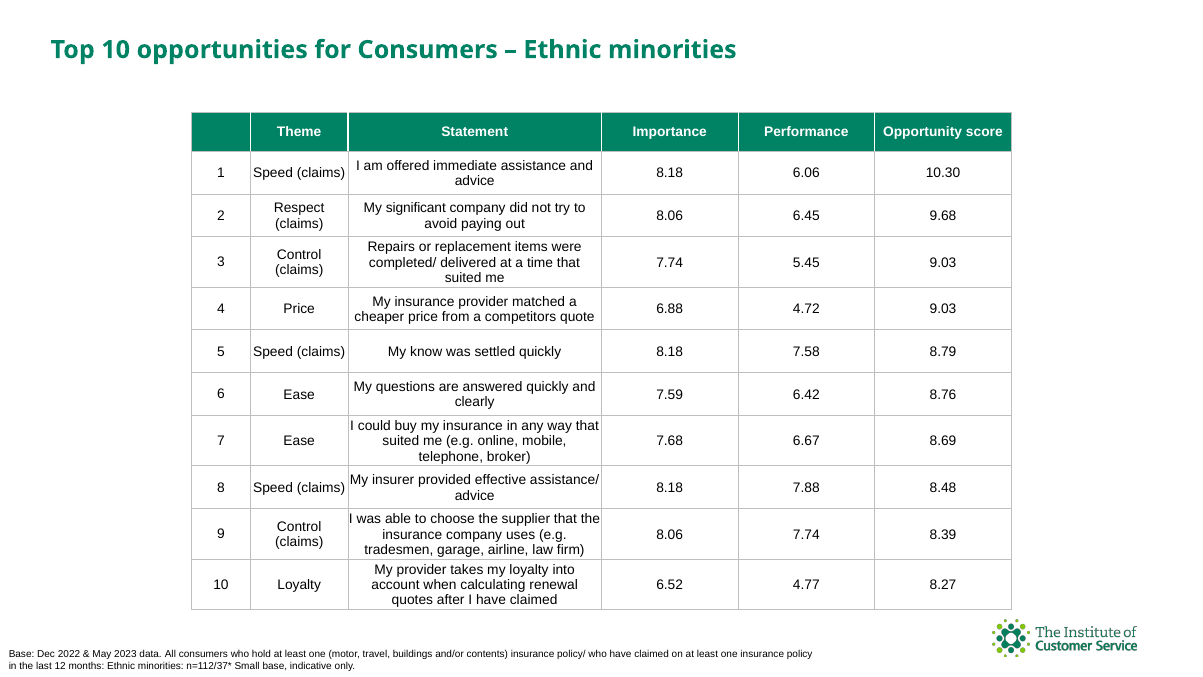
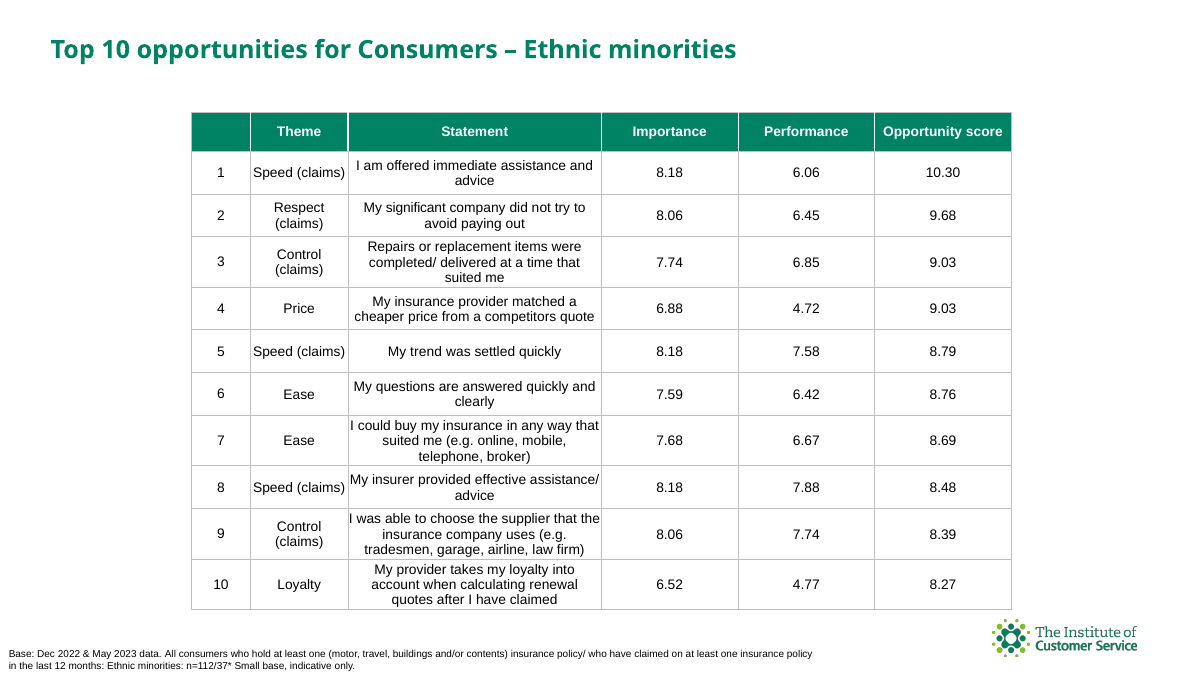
5.45: 5.45 -> 6.85 (806, 262)
know: know -> trend (426, 352)
